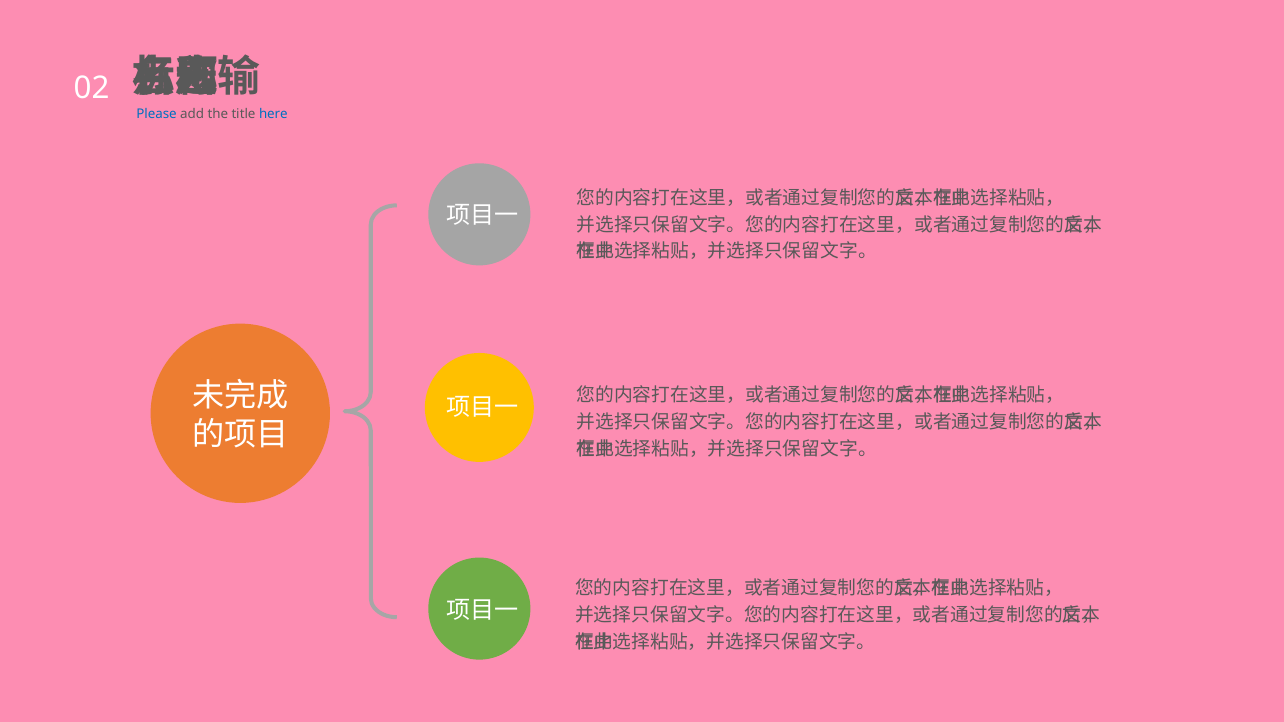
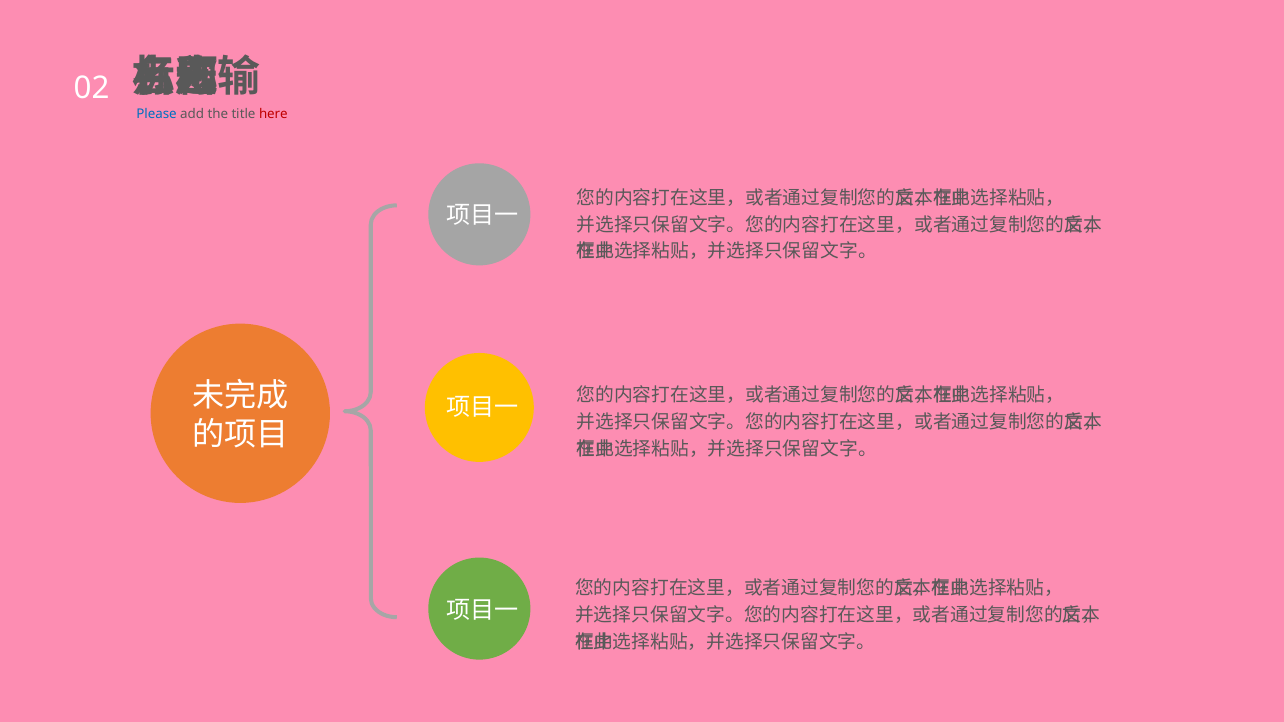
here colour: blue -> red (273, 114)
